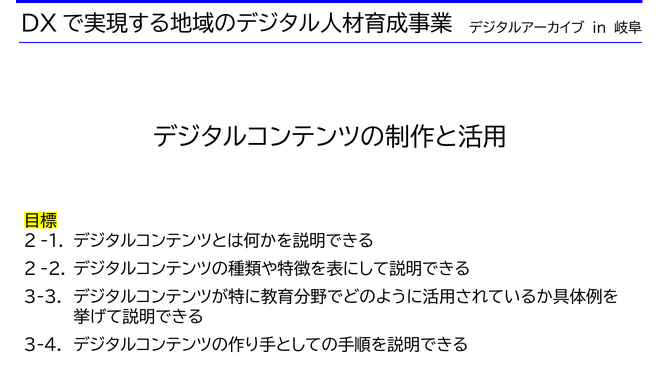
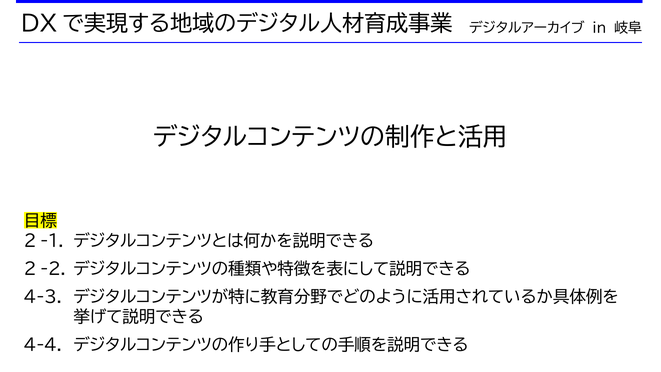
3-3: 3-3 -> 4-3 (43, 297)
3-4: 3-4 -> 4-4 (43, 345)
